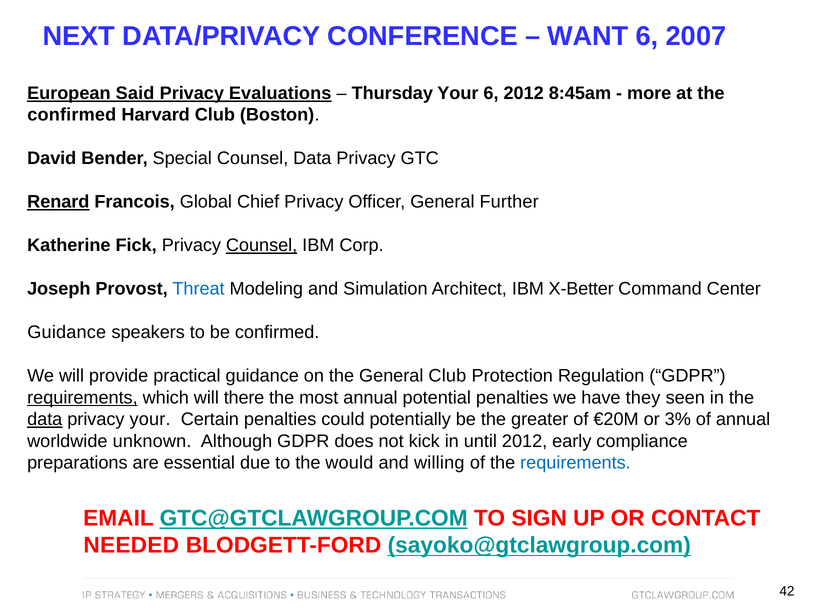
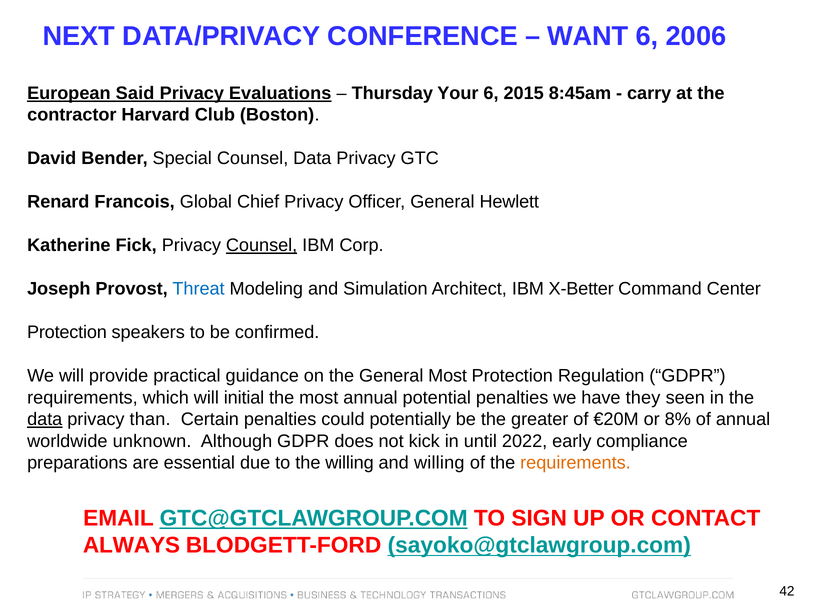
2007: 2007 -> 2006 (696, 36)
6 2012: 2012 -> 2015 (524, 93)
more: more -> carry (649, 93)
confirmed: confirmed -> contractor (72, 115)
Renard underline: present -> none (58, 202)
Further: Further -> Hewlett (509, 202)
Guidance: Guidance -> Protection (67, 332)
General Club: Club -> Most (448, 376)
requirements underline: present -> none (82, 398)
there: there -> initial (244, 398)
privacy your: your -> than (150, 419)
3%: 3% -> 8% (678, 419)
until 2012: 2012 -> 2022 (525, 441)
the would: would -> willing (349, 463)
requirements colour: blue -> orange (575, 463)
NEEDED: NEEDED -> ALWAYS (131, 545)
